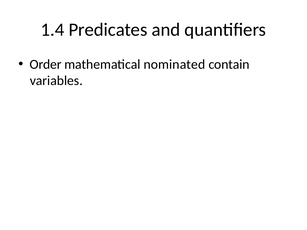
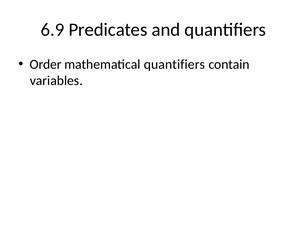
1.4: 1.4 -> 6.9 (52, 30)
mathematical nominated: nominated -> quantifiers (174, 64)
